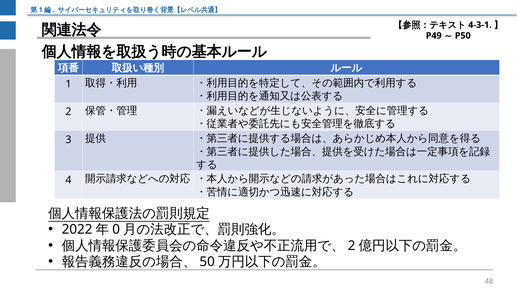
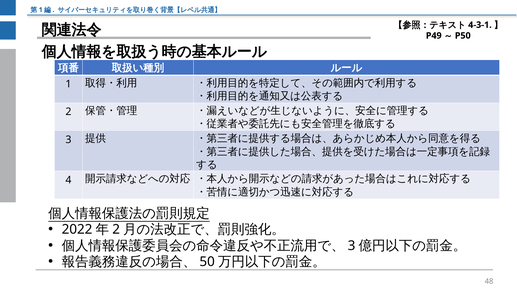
0: 0 -> 2 (116, 229)
2: 2 -> 3 (352, 246)
